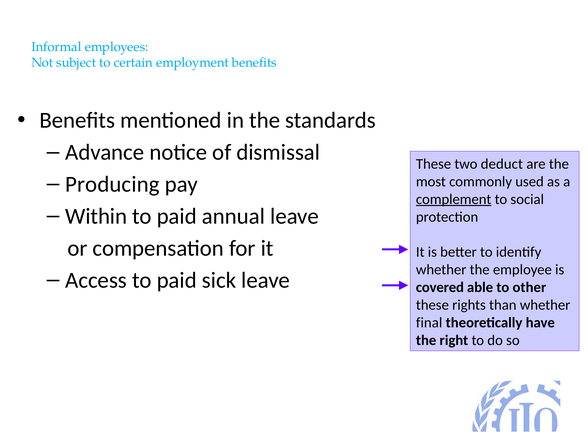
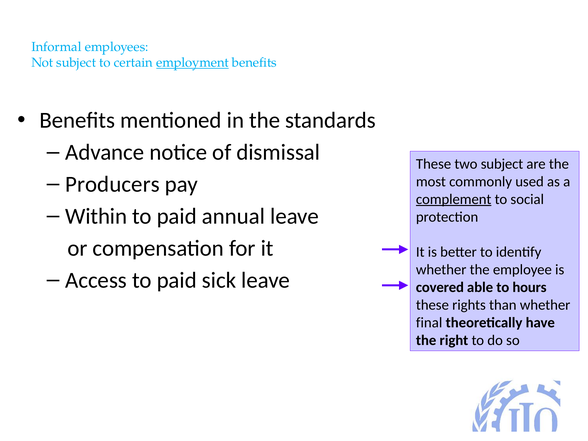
employment underline: none -> present (192, 63)
two deduct: deduct -> subject (502, 164)
Producing: Producing -> Producers (112, 184)
other: other -> hours (529, 287)
